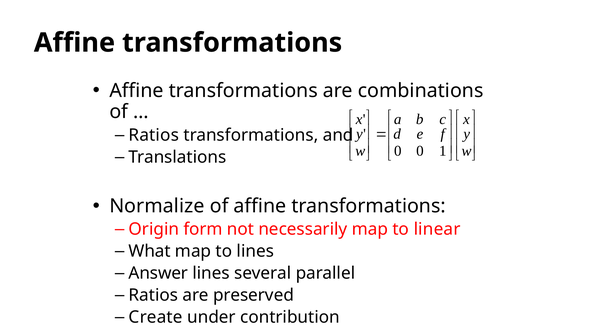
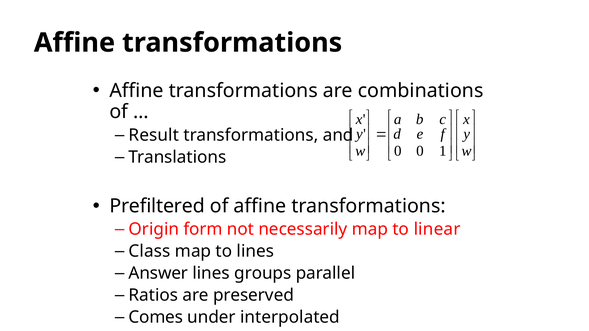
Ratios: Ratios -> Result (154, 135)
Normalize: Normalize -> Prefiltered (157, 206)
What: What -> Class (150, 251)
several: several -> groups (263, 273)
Create: Create -> Comes (156, 317)
contribution: contribution -> interpolated (290, 317)
